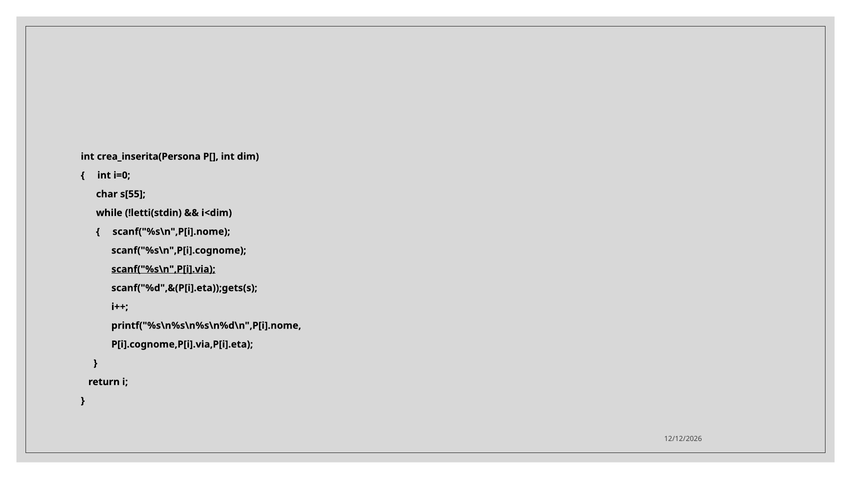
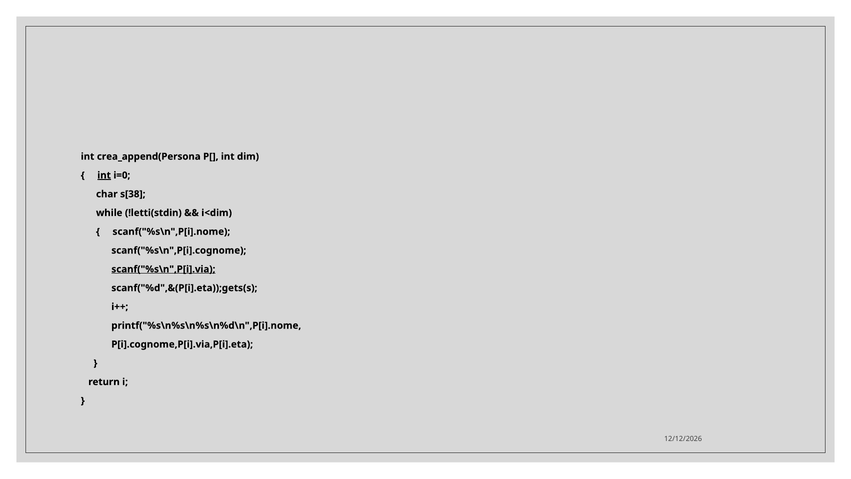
crea_inserita(Persona: crea_inserita(Persona -> crea_append(Persona (149, 156)
int underline: none -> present (104, 175)
s[55: s[55 -> s[38 (133, 194)
